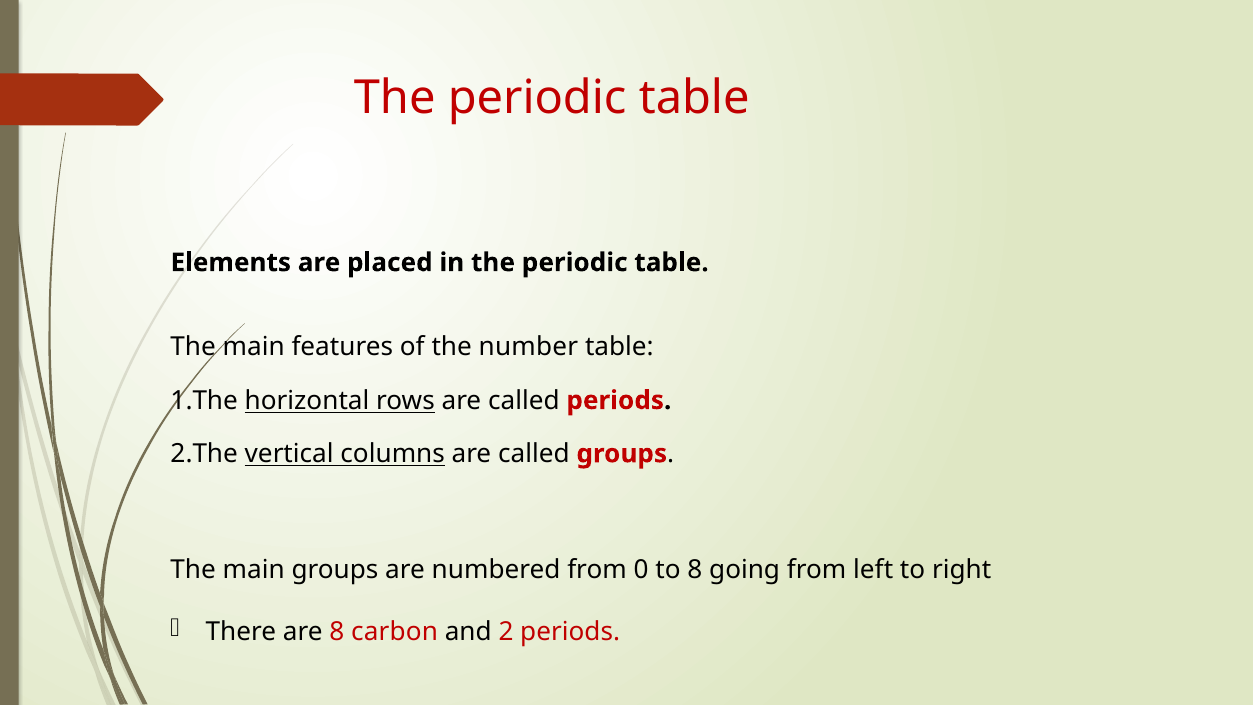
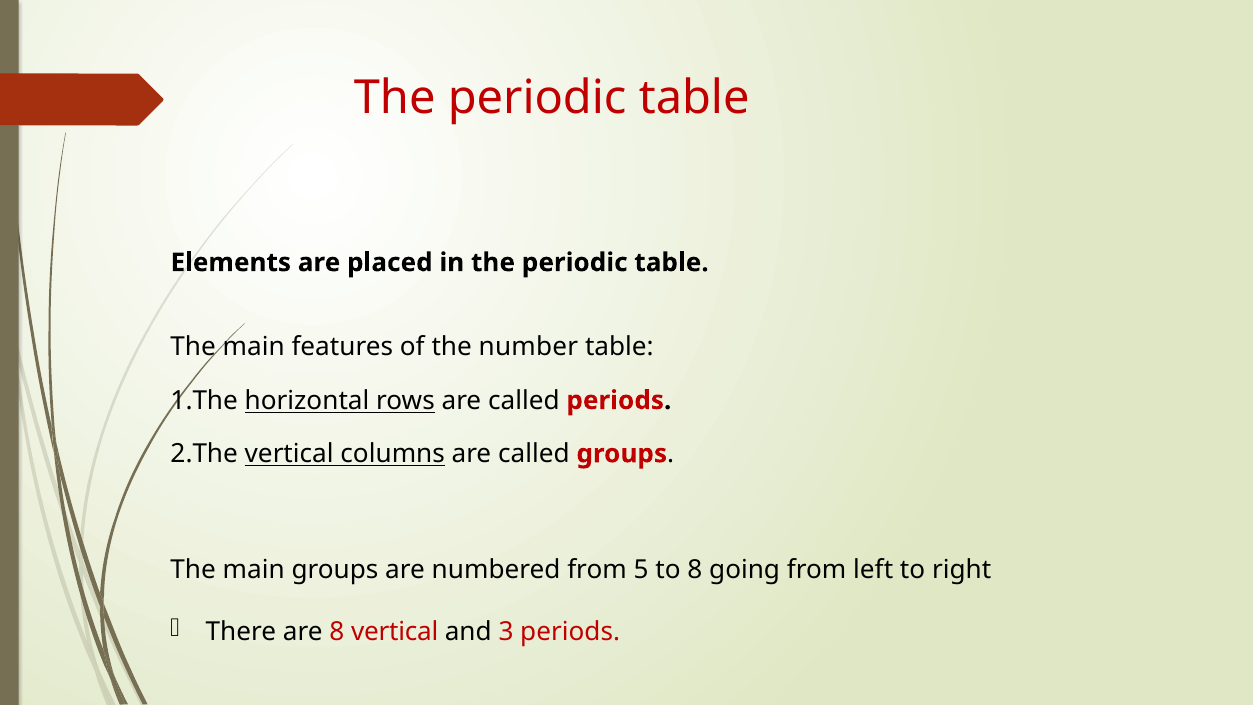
0: 0 -> 5 (641, 569)
8 carbon: carbon -> vertical (395, 632)
2: 2 -> 3 (506, 632)
